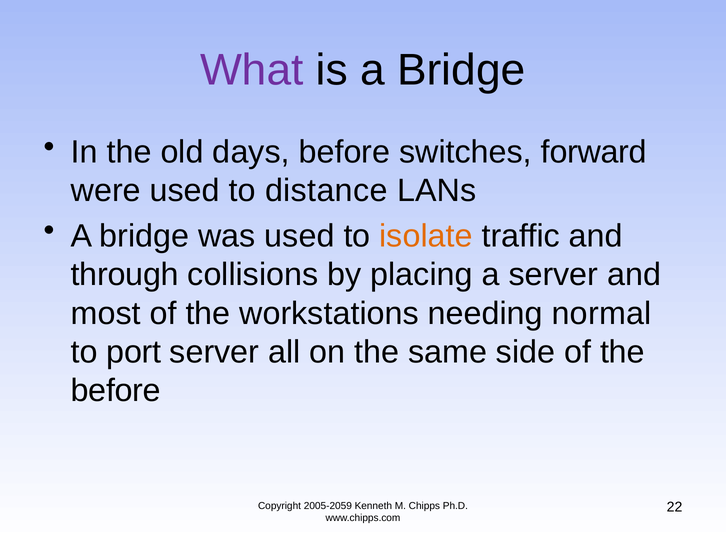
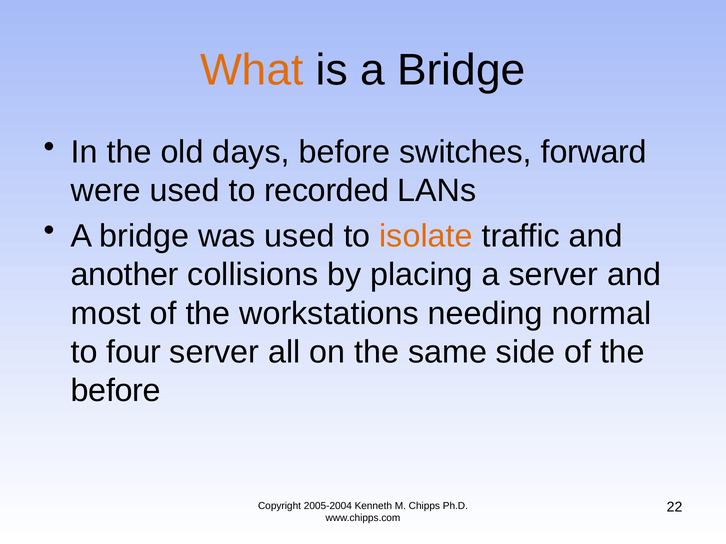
What colour: purple -> orange (252, 70)
distance: distance -> recorded (327, 191)
through: through -> another (125, 275)
port: port -> four (134, 352)
2005-2059: 2005-2059 -> 2005-2004 (328, 506)
